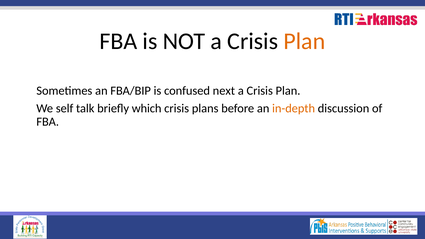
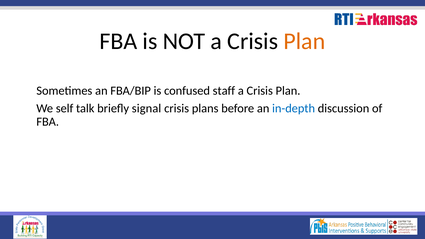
next: next -> staff (224, 91)
which: which -> signal (147, 109)
in-depth colour: orange -> blue (294, 109)
